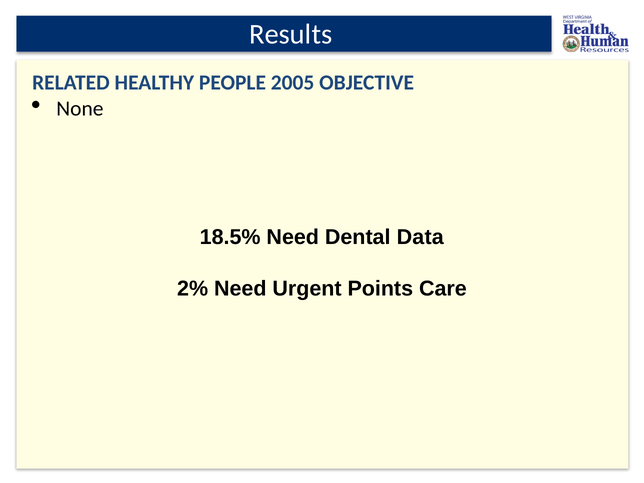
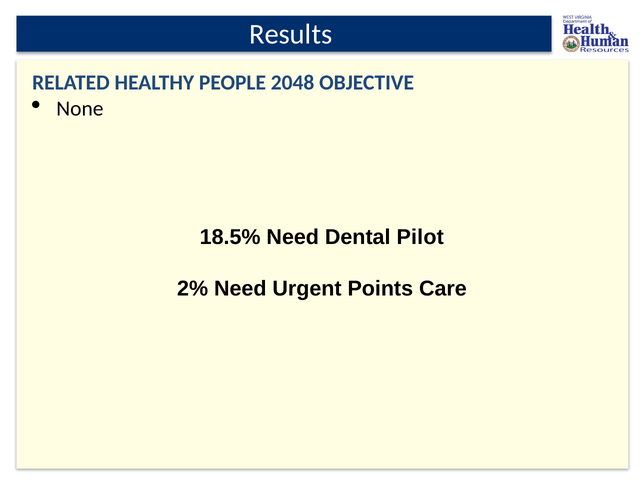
2005: 2005 -> 2048 (293, 83)
Data: Data -> Pilot (420, 237)
